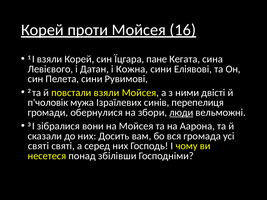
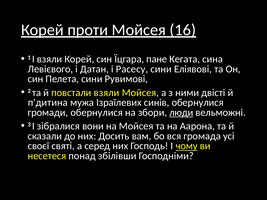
Кожна: Кожна -> Расесу (132, 69)
п'чоловік: п'чоловік -> п'дитина (48, 103)
синів перепелиця: перепелиця -> обернулися (198, 103)
святі: святі -> своєї (39, 146)
чому underline: none -> present (187, 146)
